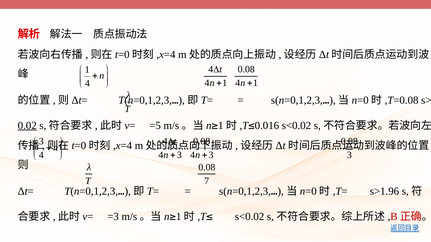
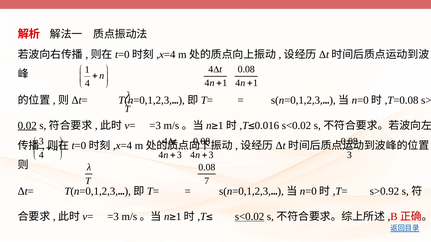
=5: =5 -> =3 (155, 126)
s>1.96: s>1.96 -> s>0.92 (384, 192)
s<0.02 underline: none -> present (250, 217)
